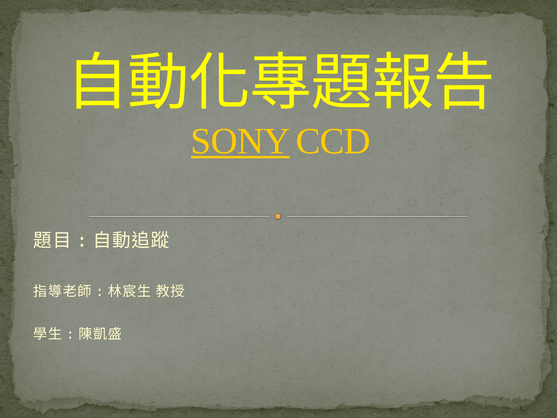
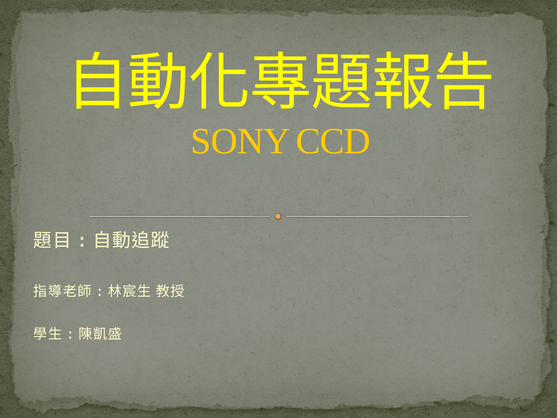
SONY underline: present -> none (240, 141)
